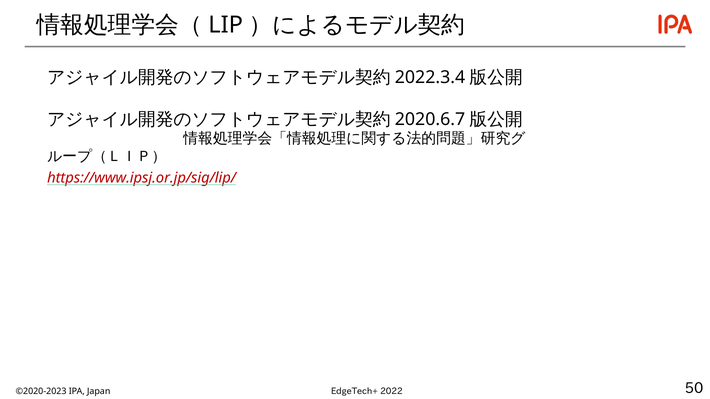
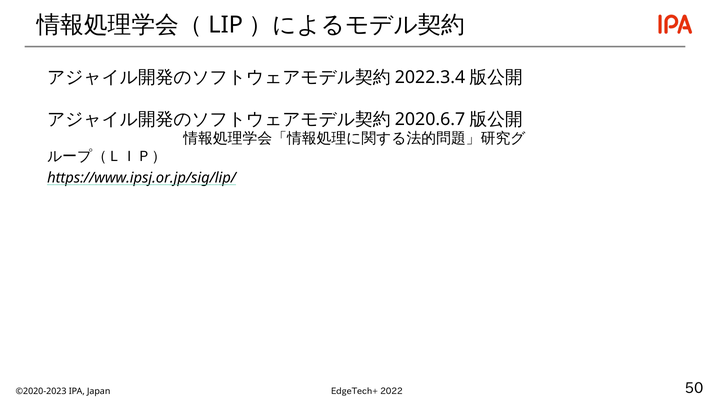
https://www.ipsj.or.jp/sig/lip/ colour: red -> black (142, 178)
